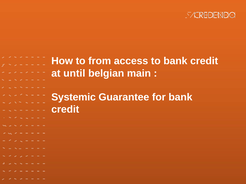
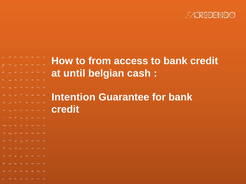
main: main -> cash (139, 73)
Systemic: Systemic -> Intention (73, 97)
